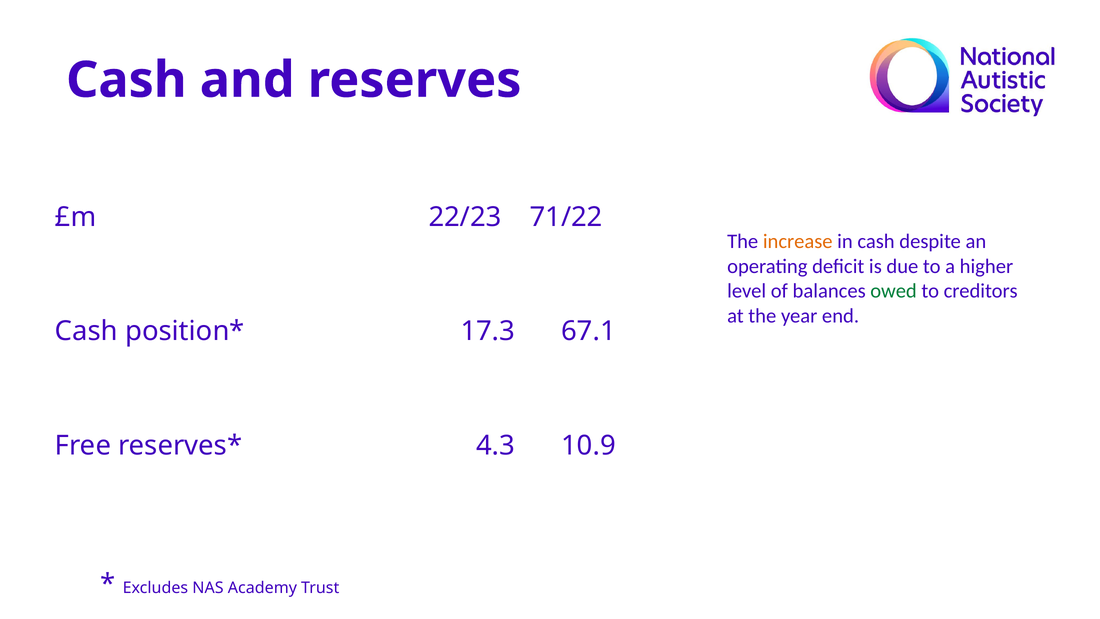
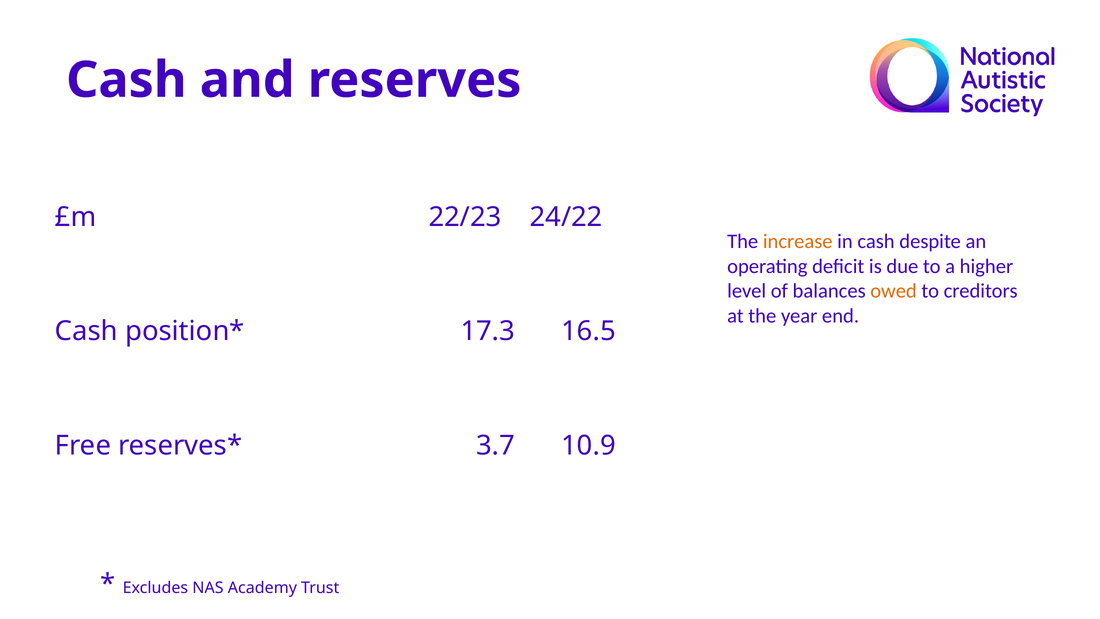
71/22: 71/22 -> 24/22 (566, 217)
owed colour: green -> orange (894, 291)
67.1: 67.1 -> 16.5 (589, 331)
4.3: 4.3 -> 3.7 (496, 446)
